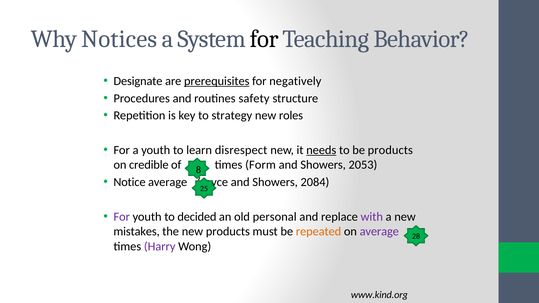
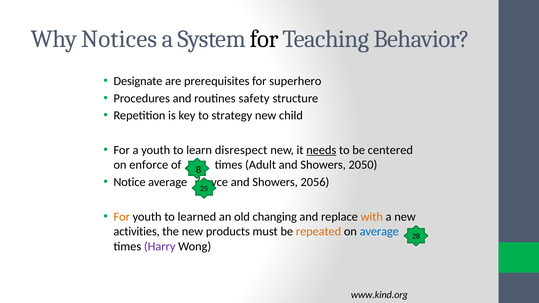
prerequisites underline: present -> none (217, 81)
negatively: negatively -> superhero (295, 81)
roles: roles -> child (291, 116)
be products: products -> centered (390, 150)
credible: credible -> enforce (149, 165)
Form: Form -> Adult (261, 165)
2053: 2053 -> 2050 (363, 165)
2084: 2084 -> 2056 (315, 182)
For colour: purple -> orange (122, 217)
decided: decided -> learned (197, 217)
personal: personal -> changing (275, 217)
with colour: purple -> orange (372, 217)
mistakes: mistakes -> activities (137, 232)
average colour: purple -> blue (379, 232)
